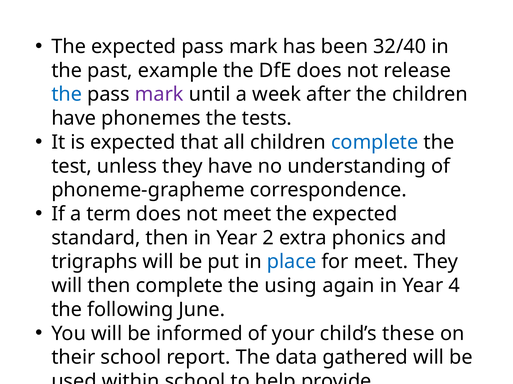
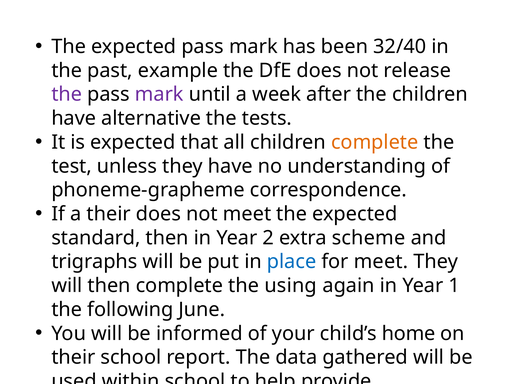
the colour: blue -> purple (67, 95)
phonemes: phonemes -> alternative (151, 119)
complete colour: blue -> orange (375, 142)
a term: term -> their (109, 214)
extra phonics: phonics -> scheme (369, 238)
4: 4 -> 1 (454, 286)
these: these -> home (409, 334)
